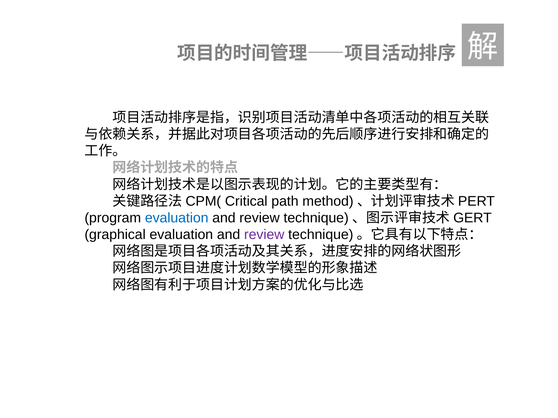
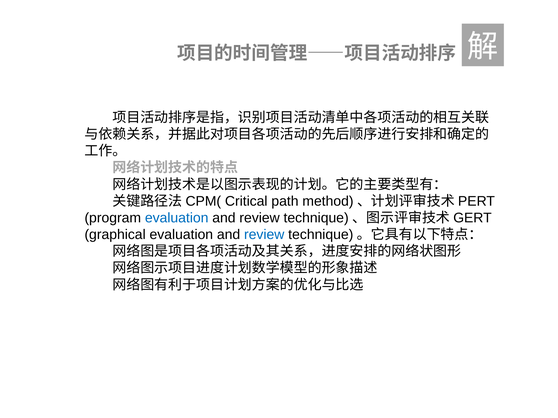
review colour: purple -> blue (264, 235)
